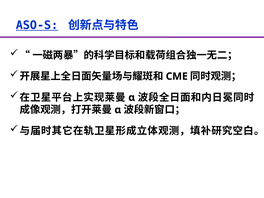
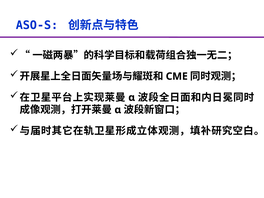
ASO-S underline: present -> none (37, 25)
